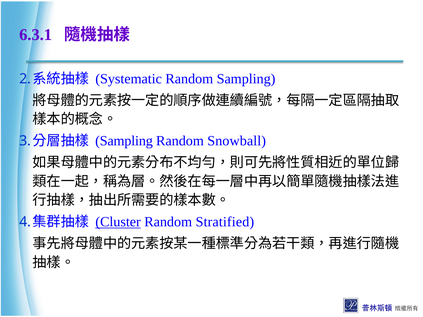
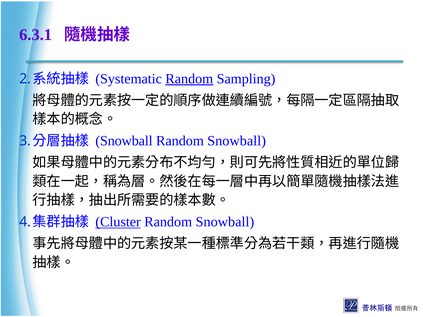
Random underline: none -> present (189, 79)
Sampling: Sampling -> Snowball (124, 141)
Stratified: Stratified -> Snowball (225, 222)
